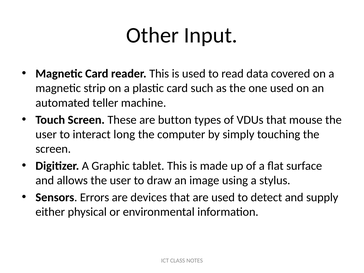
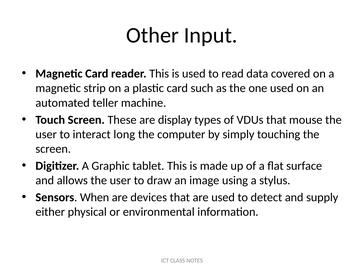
button: button -> display (175, 120)
Errors: Errors -> When (95, 197)
